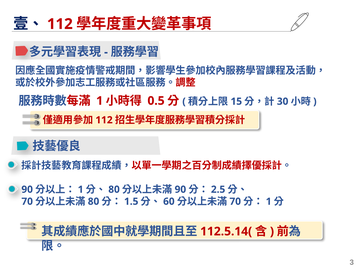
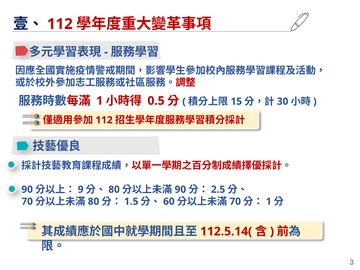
1: 1 -> 9 (81, 189)
